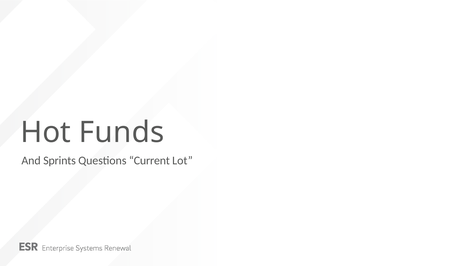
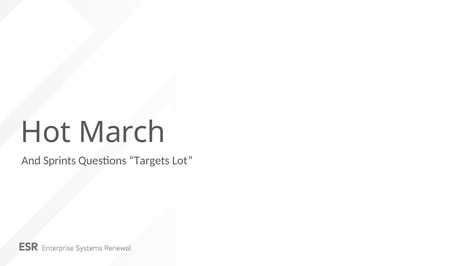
Funds: Funds -> March (122, 132)
Current: Current -> Targets (149, 161)
